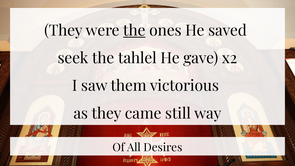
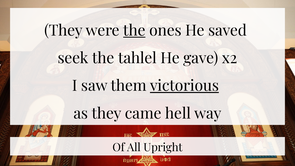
victorious underline: none -> present (184, 86)
still: still -> hell (178, 114)
Desires: Desires -> Upright (163, 148)
